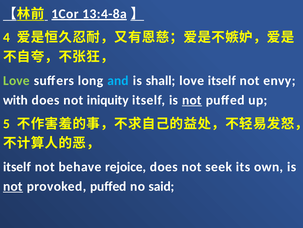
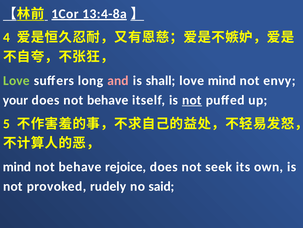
and colour: light blue -> pink (118, 80)
love itself: itself -> mind (222, 80)
with: with -> your (15, 100)
does not iniquity: iniquity -> behave (108, 100)
itself: itself -> mind (17, 166)
not underline: present -> none (13, 186)
provoked puffed: puffed -> rudely (108, 186)
